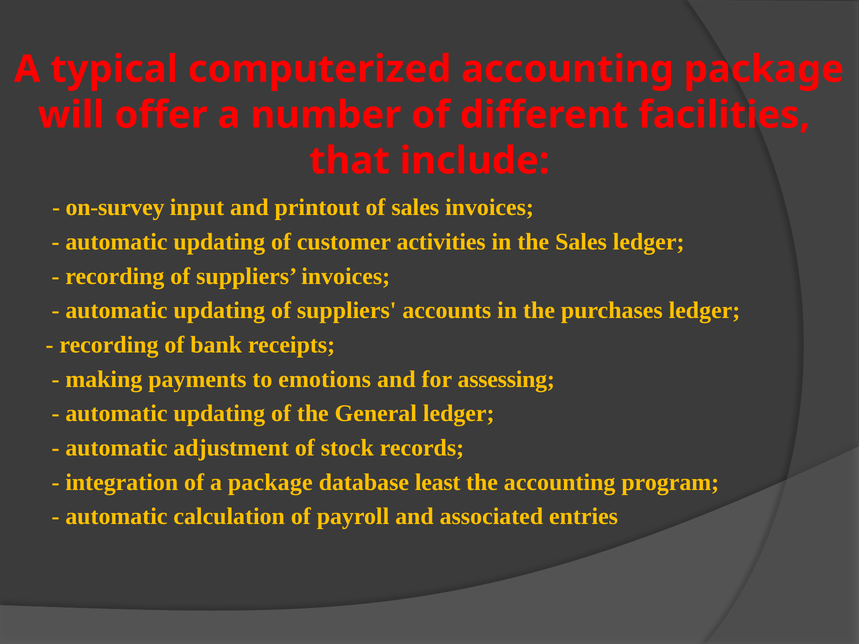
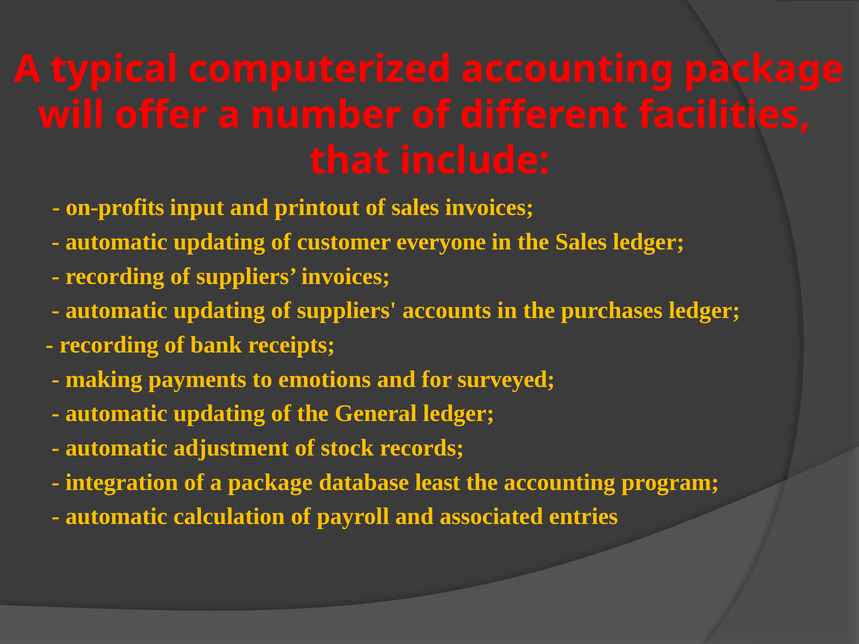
on-survey: on-survey -> on-profits (115, 208)
activities: activities -> everyone (441, 242)
assessing: assessing -> surveyed (506, 379)
